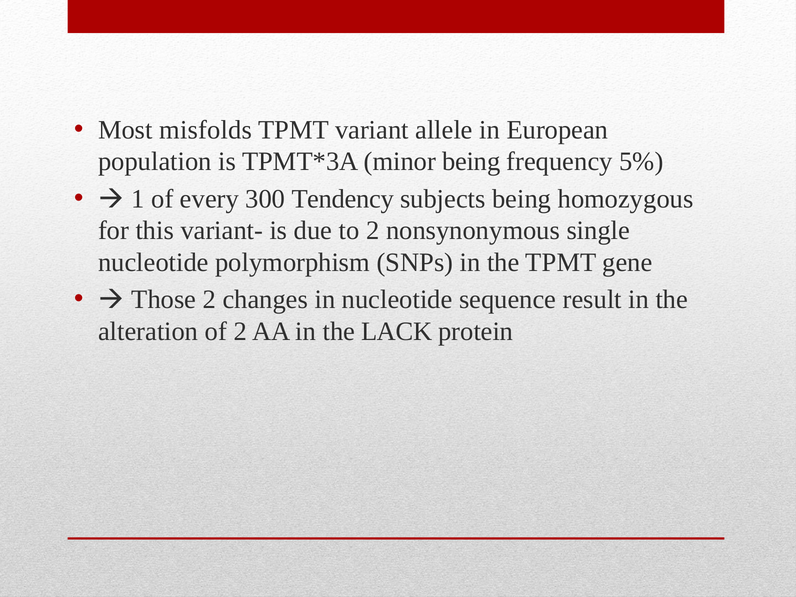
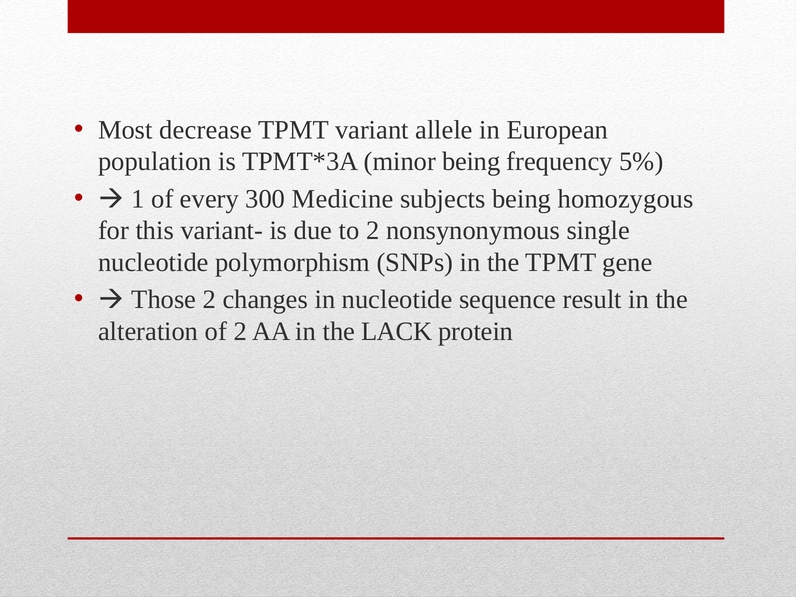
misfolds: misfolds -> decrease (206, 130)
Tendency: Tendency -> Medicine (343, 199)
